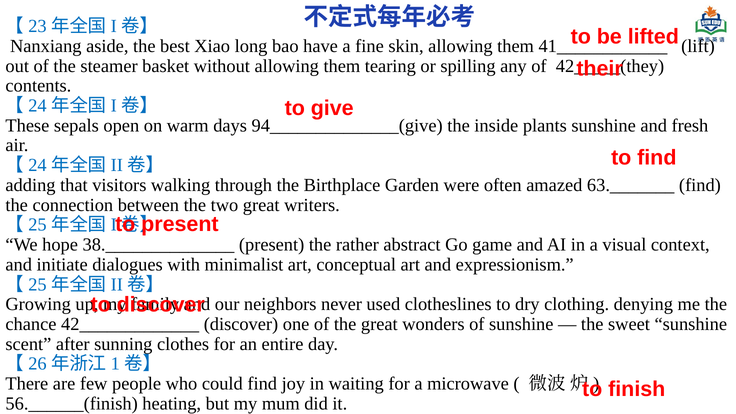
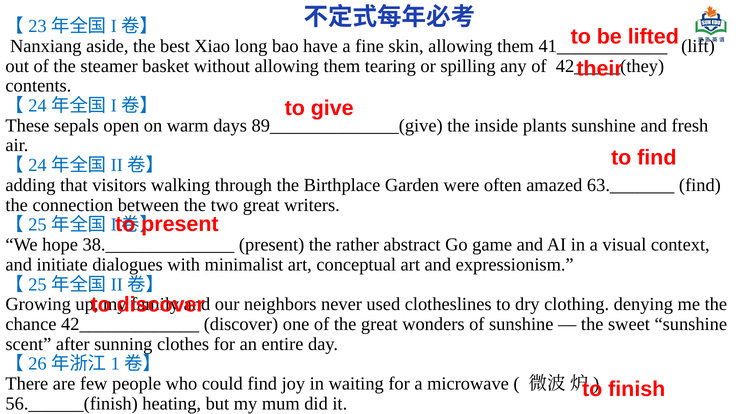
94______________(give: 94______________(give -> 89______________(give (347, 126)
